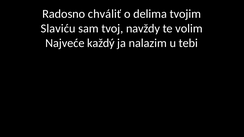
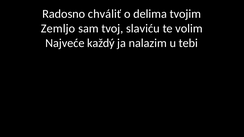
Slaviću: Slaviću -> Zemljo (58, 29)
navždy: navždy -> slaviću (143, 29)
